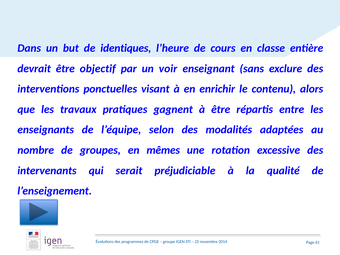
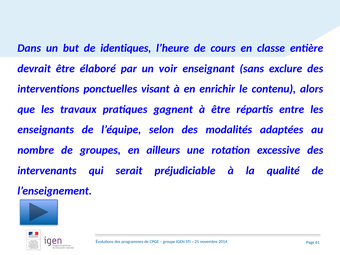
objectif: objectif -> élaboré (98, 69)
mêmes: mêmes -> ailleurs (163, 150)
